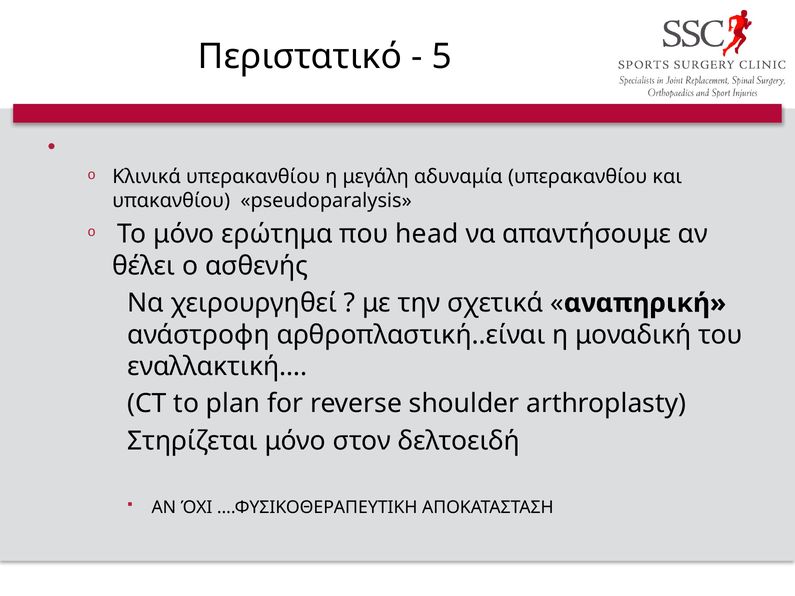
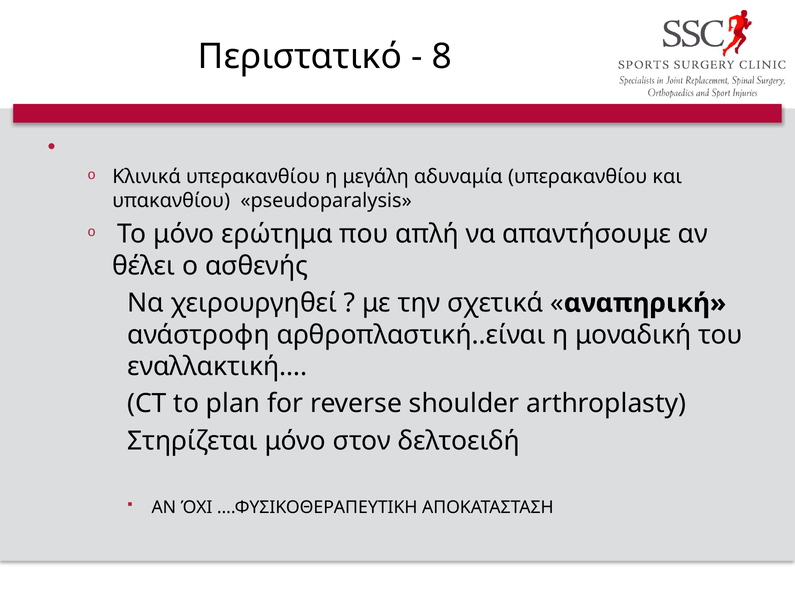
5: 5 -> 8 (442, 56)
head: head -> απλή (427, 234)
